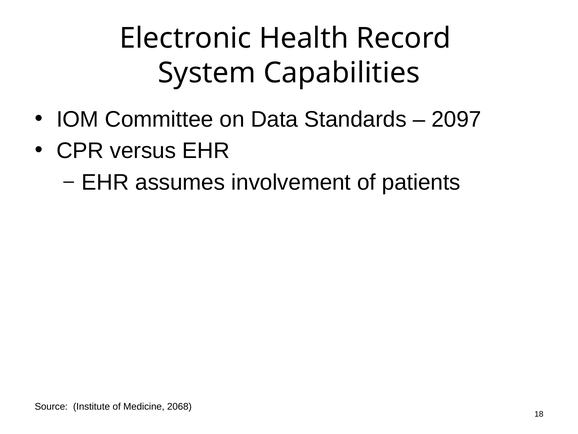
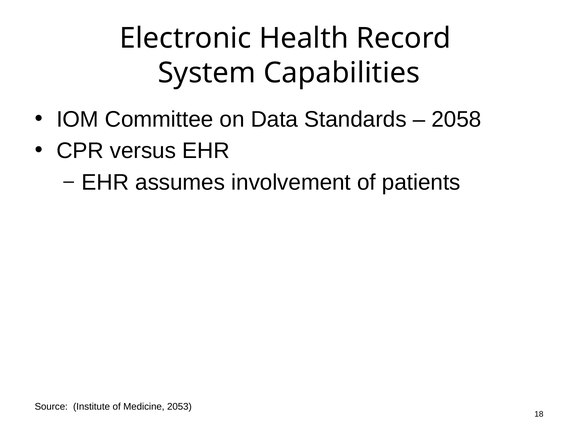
2097: 2097 -> 2058 (456, 119)
2068: 2068 -> 2053 (179, 406)
